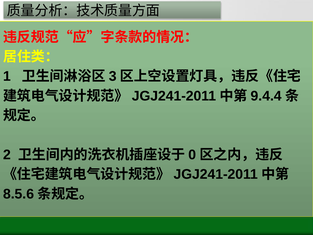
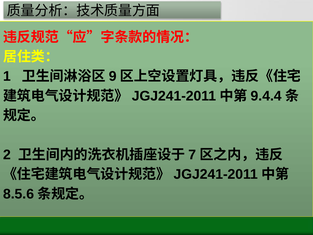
3: 3 -> 9 (113, 76)
0: 0 -> 7 (192, 155)
